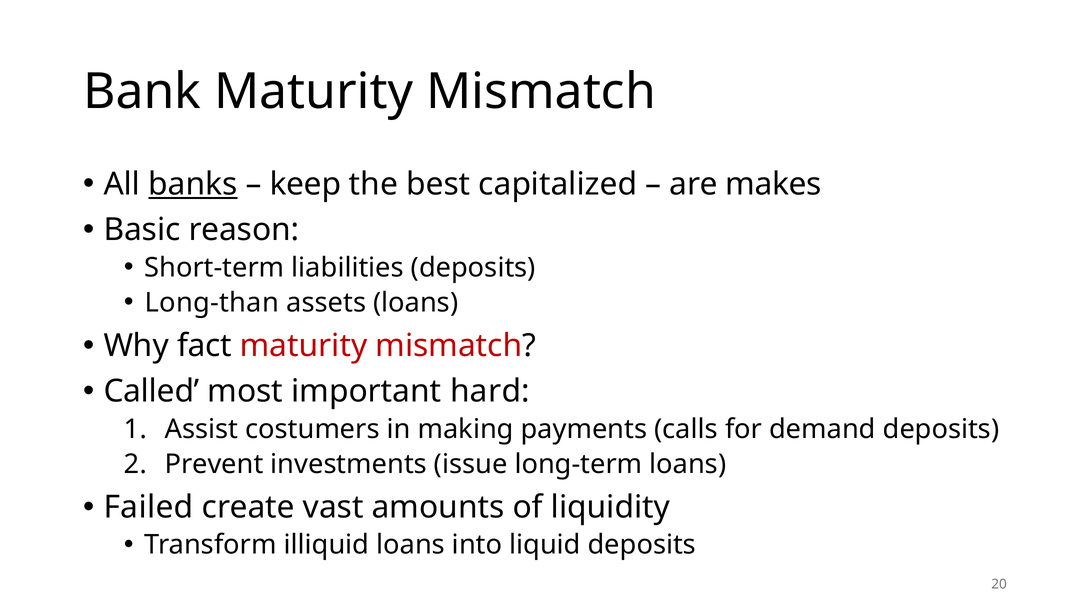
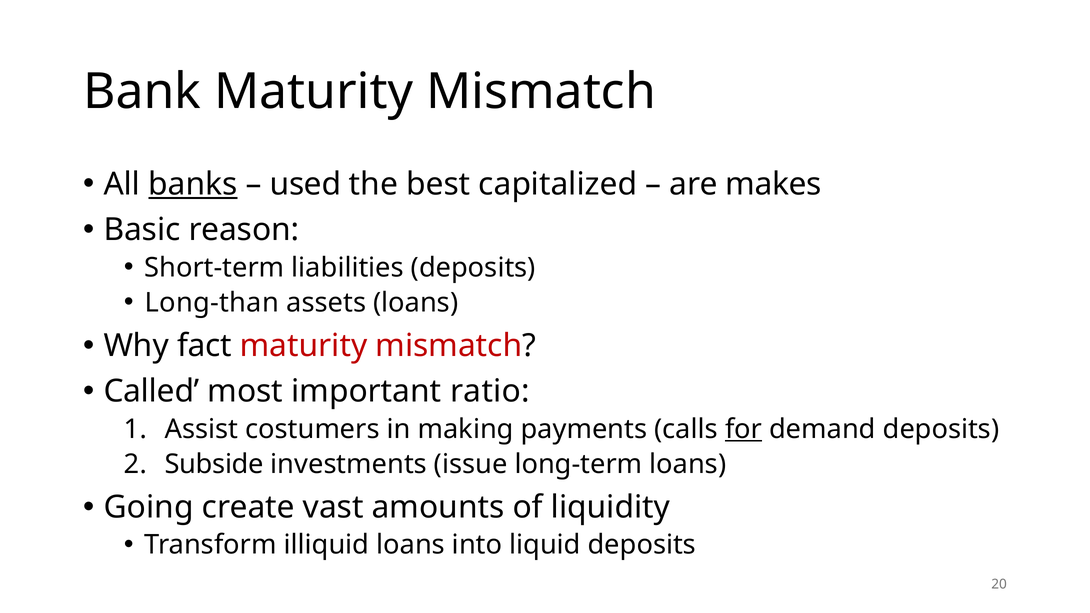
keep: keep -> used (305, 184)
hard: hard -> ratio (490, 392)
for underline: none -> present (744, 429)
Prevent: Prevent -> Subside (214, 464)
Failed: Failed -> Going (149, 507)
